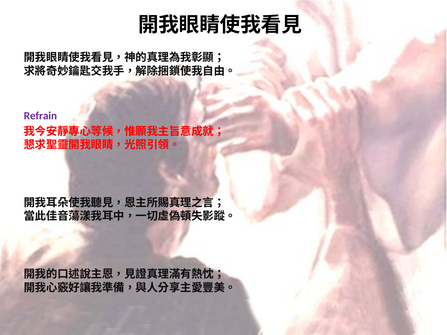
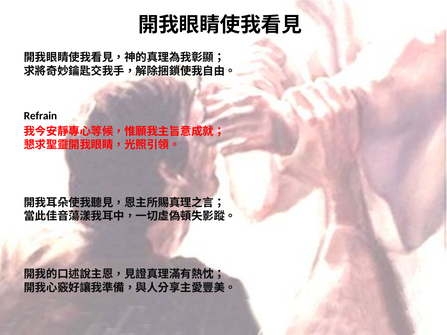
Refrain colour: purple -> black (40, 116)
